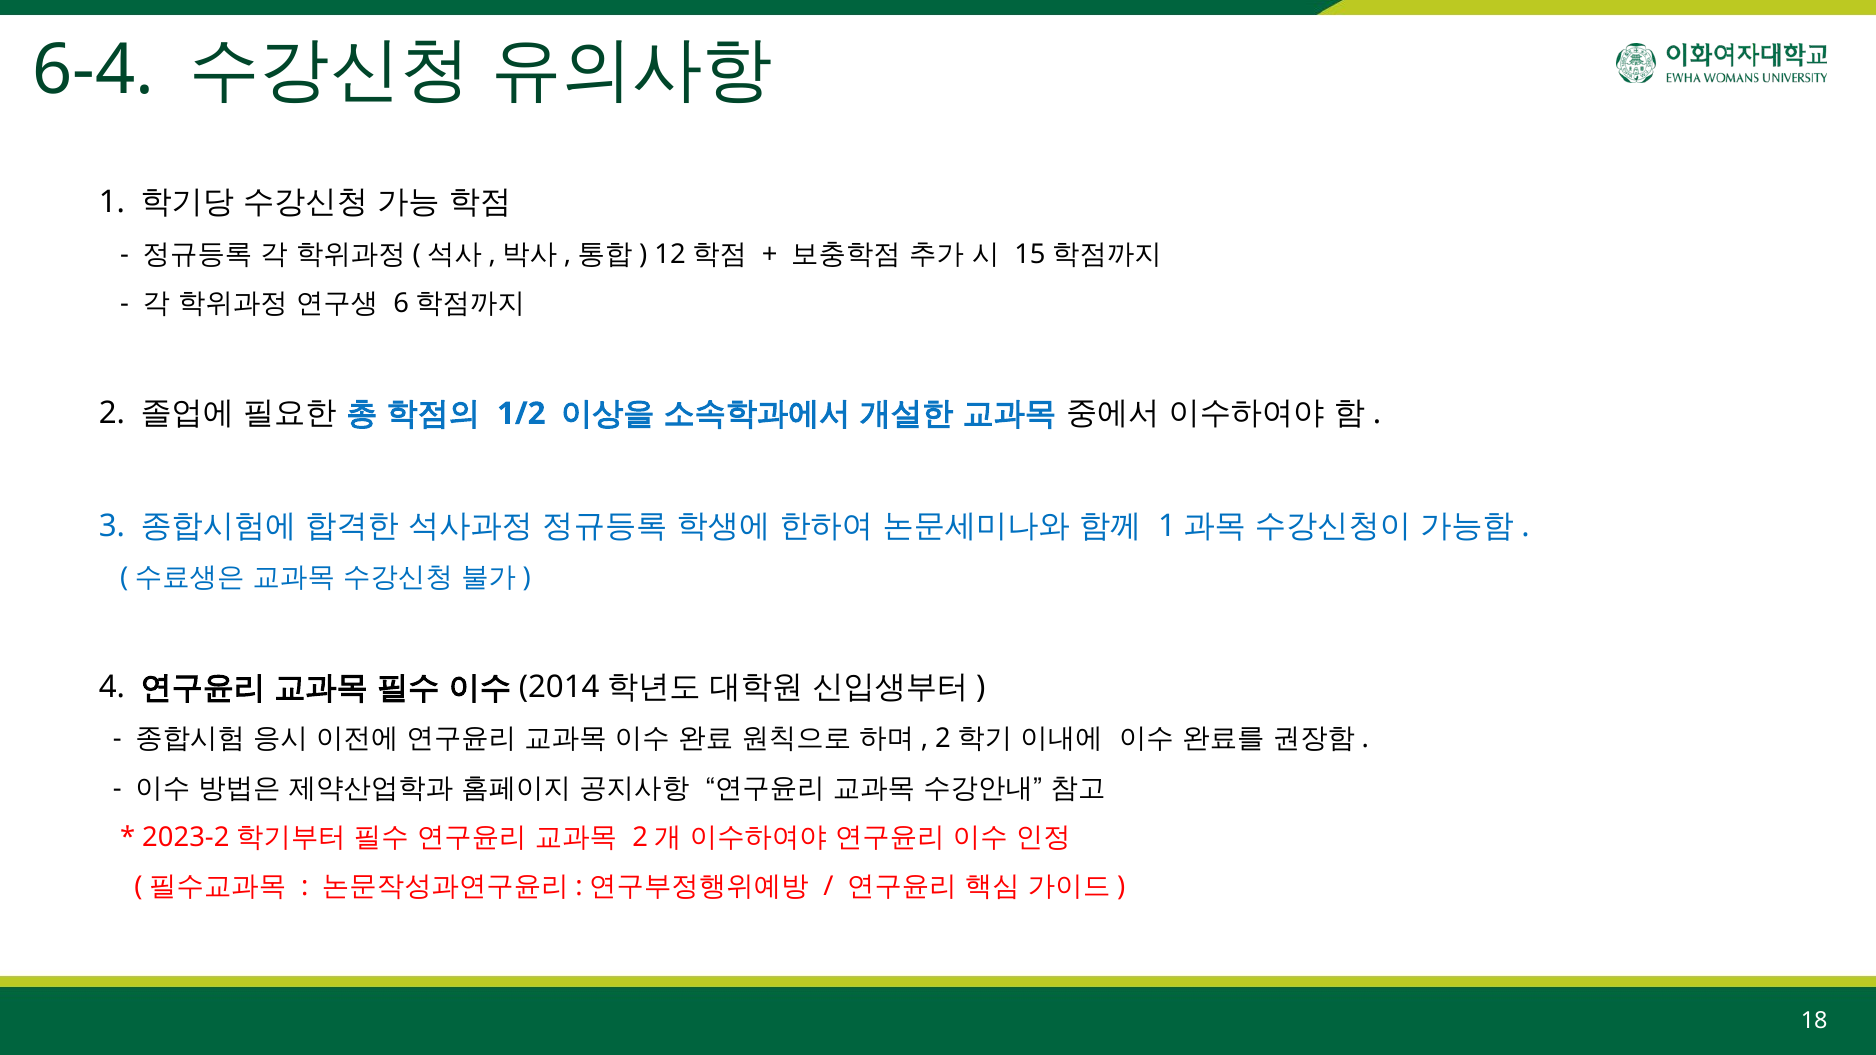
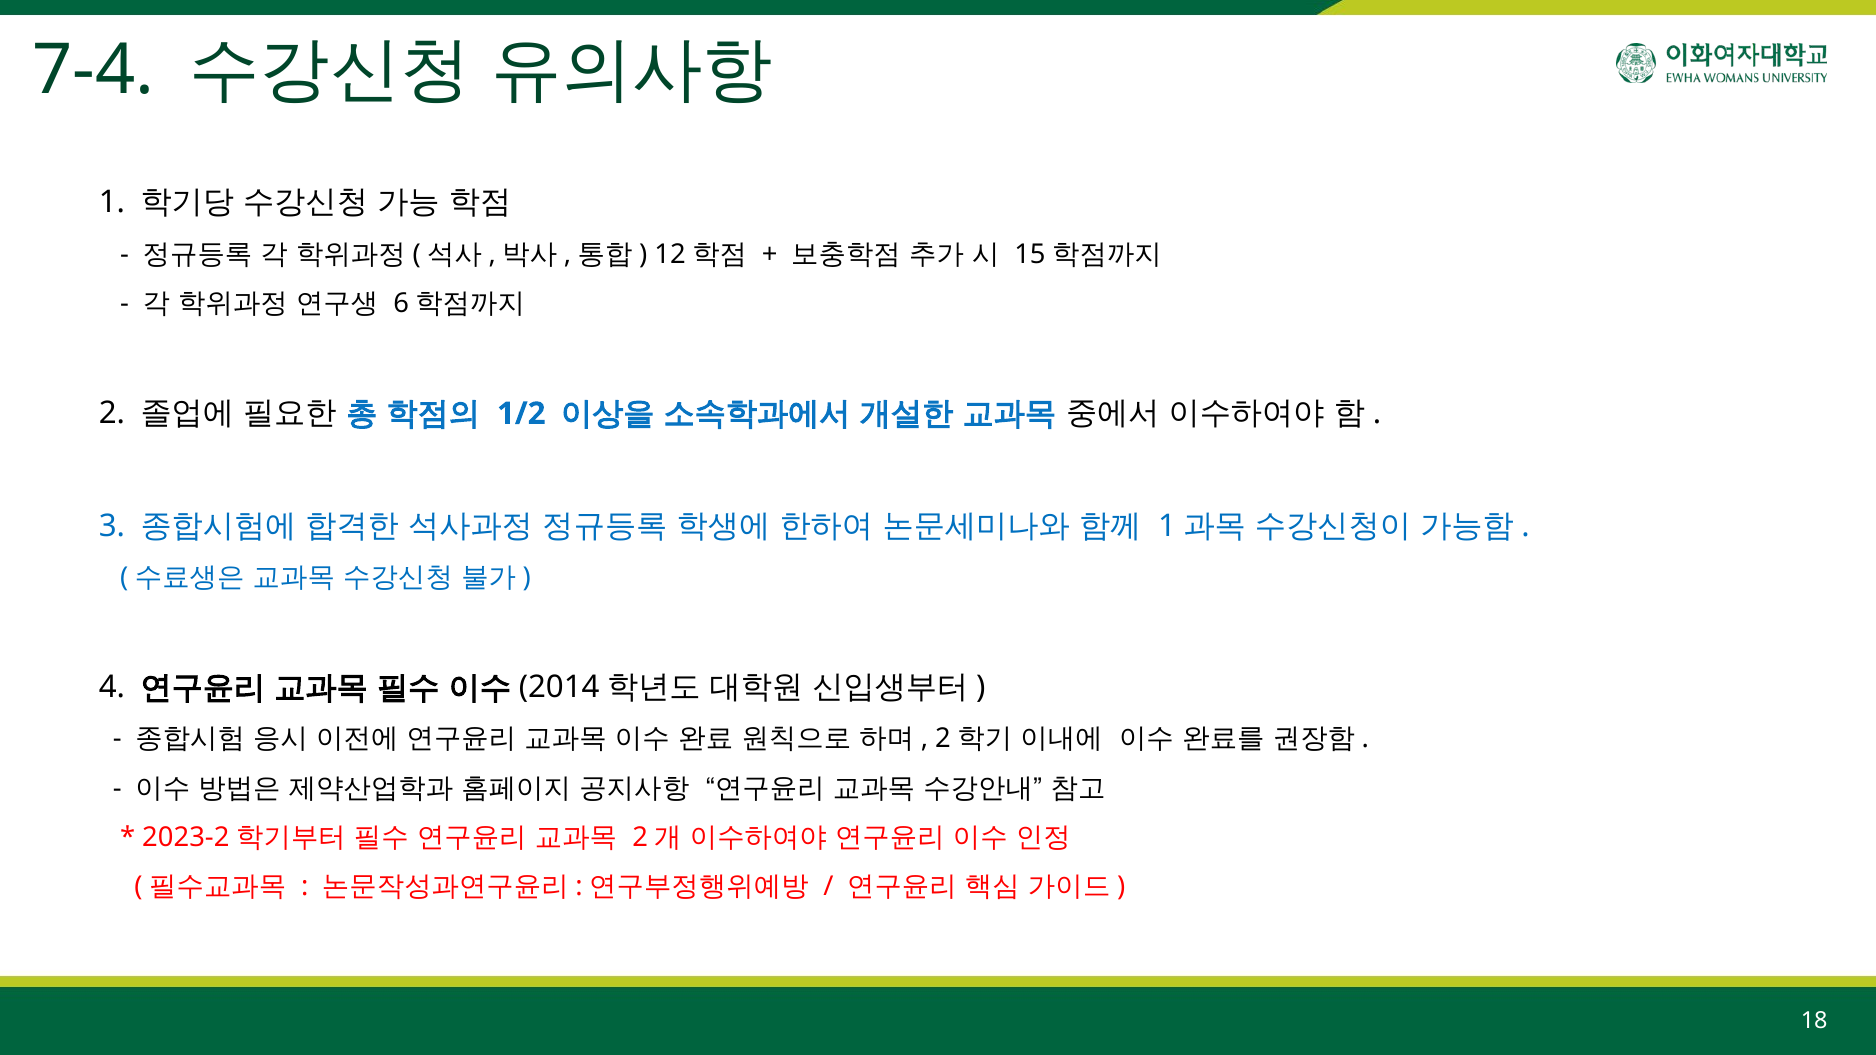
6-4: 6-4 -> 7-4 (93, 70)
